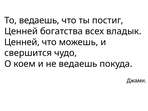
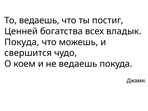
Ценней: Ценней -> Покуда (22, 42)
